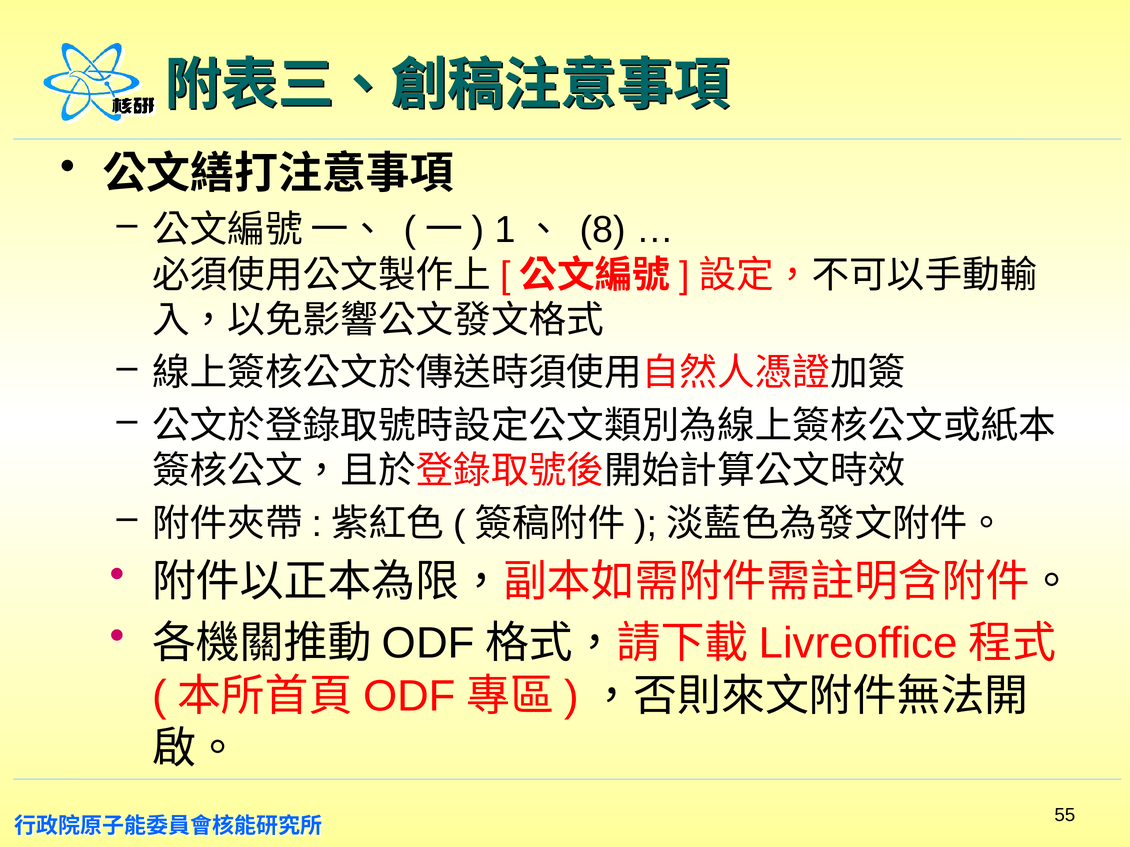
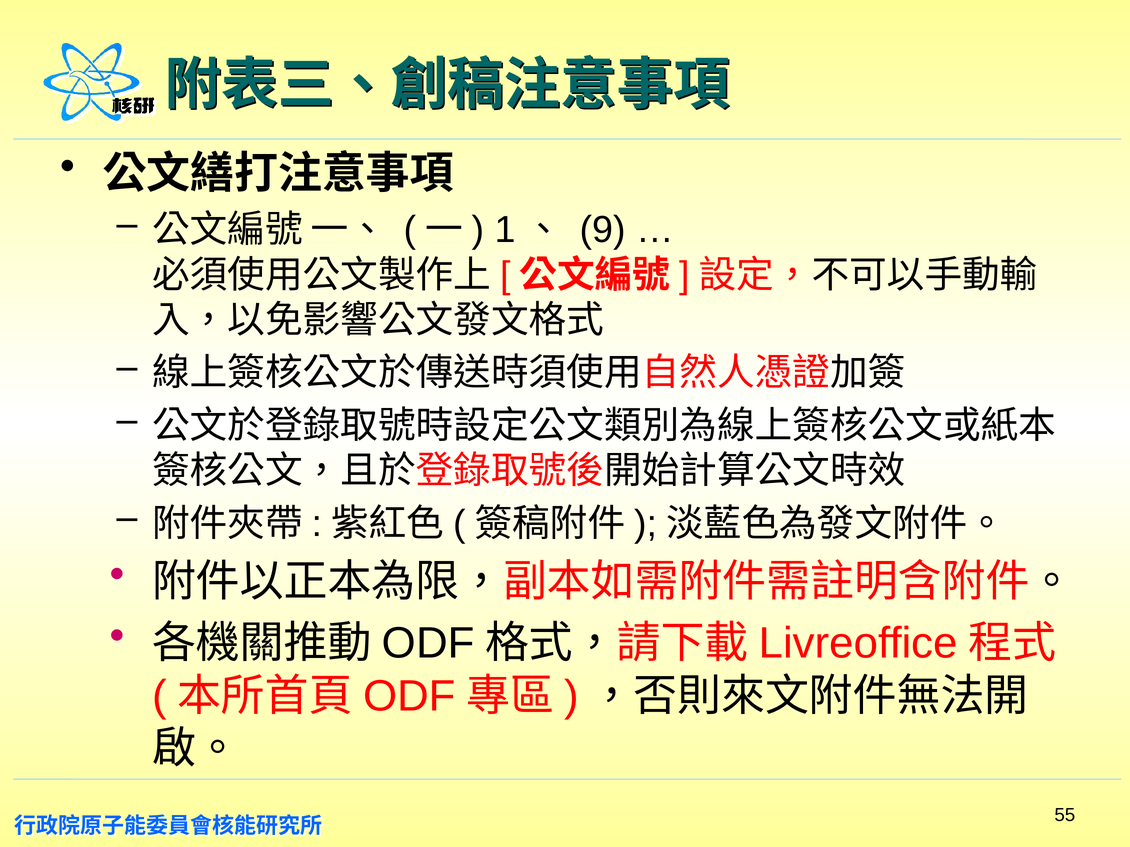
8: 8 -> 9 (603, 230)
